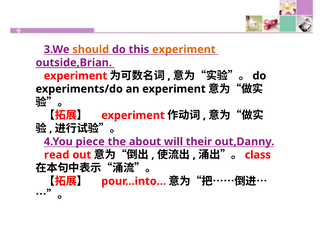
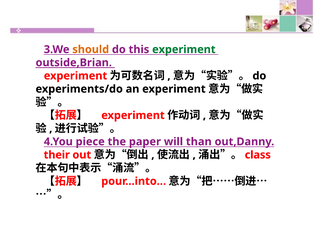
experiment colour: orange -> green (184, 49)
about: about -> paper (145, 142)
their: their -> than (199, 142)
read: read -> their (57, 155)
